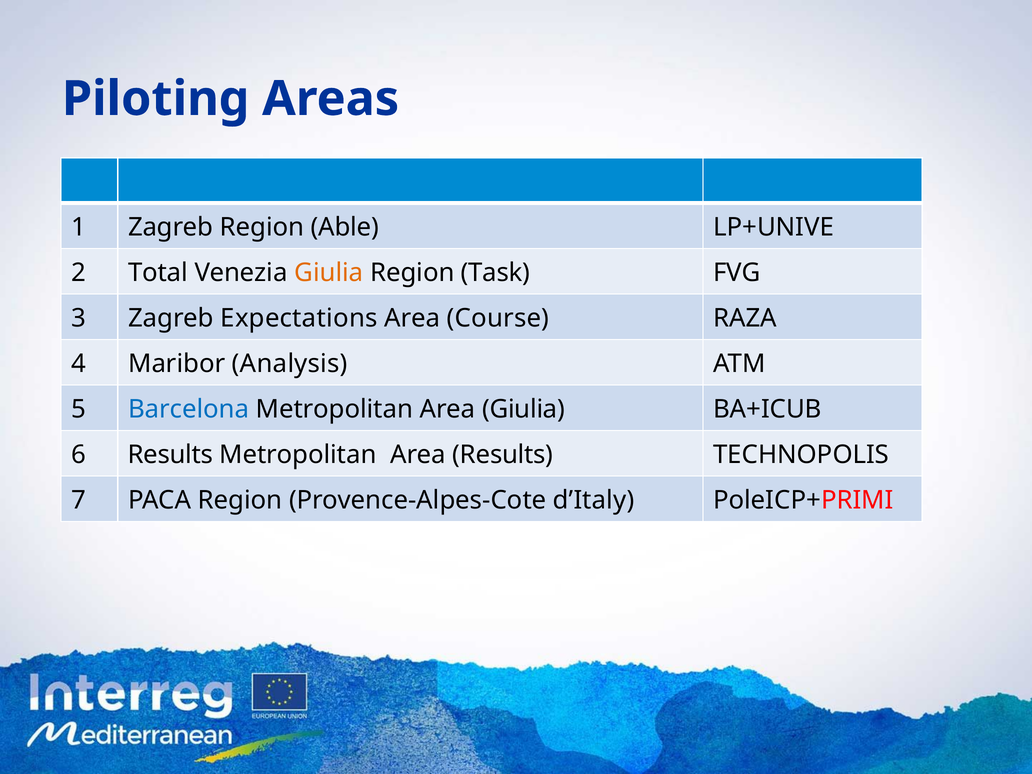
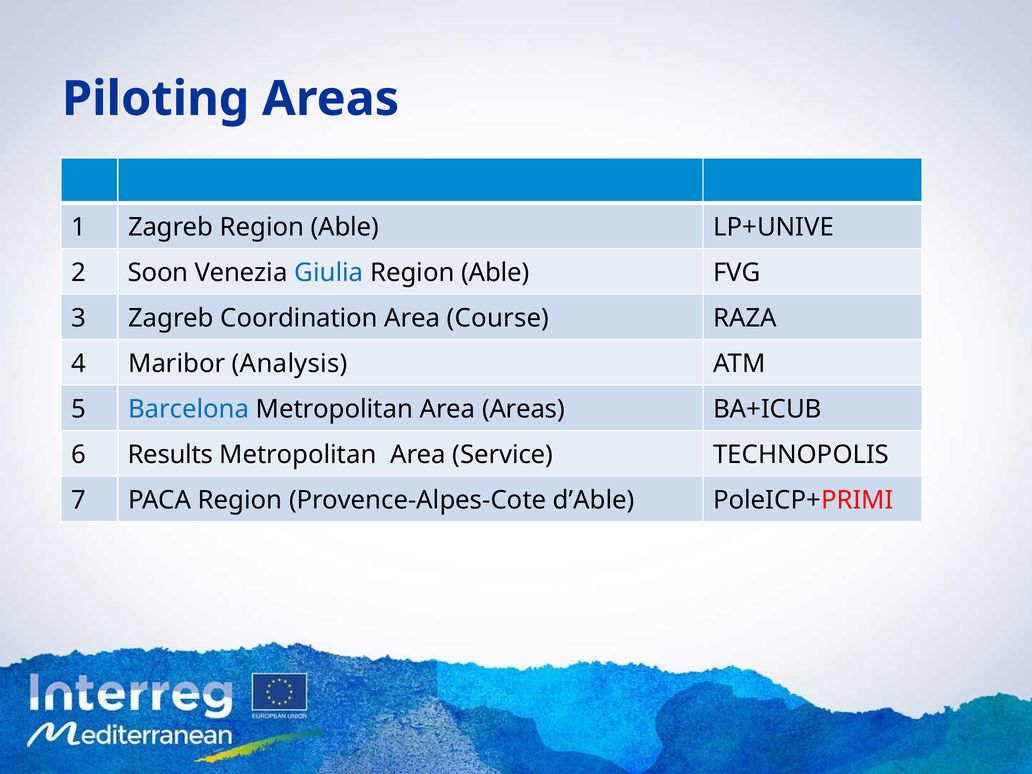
Total: Total -> Soon (158, 273)
Giulia colour: orange -> blue (329, 273)
Task: Task -> Able (495, 273)
Expectations: Expectations -> Coordination (299, 318)
Area Giulia: Giulia -> Areas (523, 409)
Area Results: Results -> Service (503, 455)
d’Italy: d’Italy -> d’Able (594, 500)
